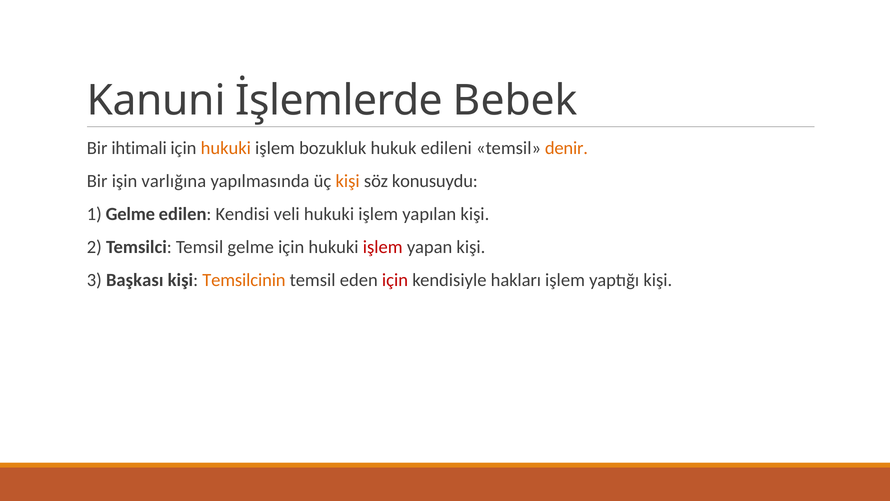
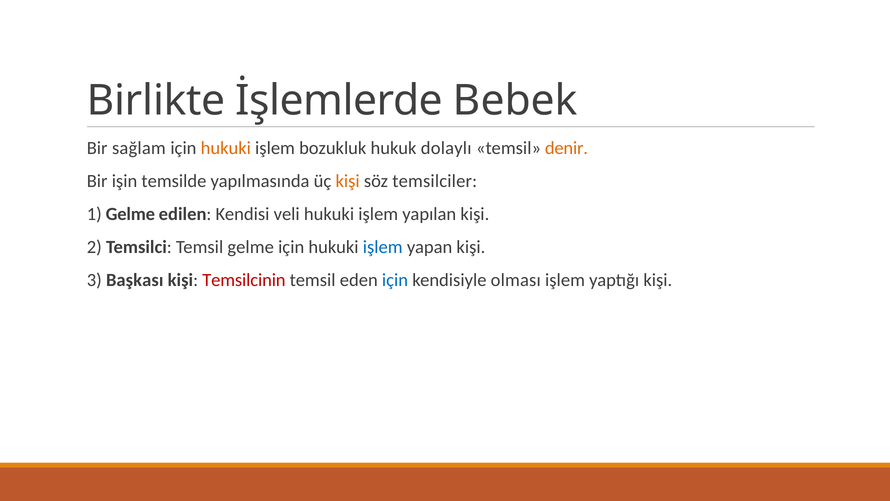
Kanuni: Kanuni -> Birlikte (156, 101)
ihtimali: ihtimali -> sağlam (139, 148)
edileni: edileni -> dolaylı (446, 148)
varlığına: varlığına -> temsilde (174, 181)
konusuydu: konusuydu -> temsilciler (435, 181)
işlem colour: red -> blue (383, 247)
Temsilcinin colour: orange -> red (244, 280)
için colour: red -> blue (395, 280)
hakları: hakları -> olması (516, 280)
